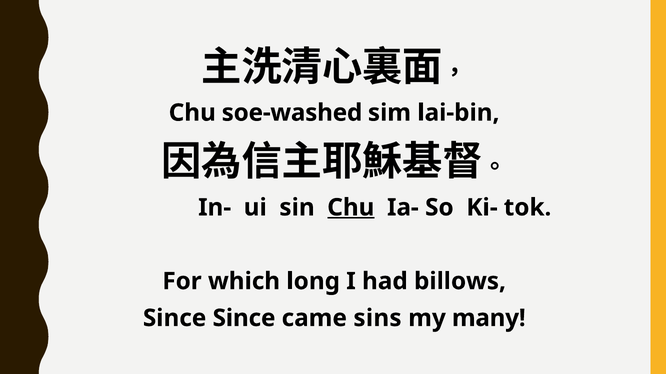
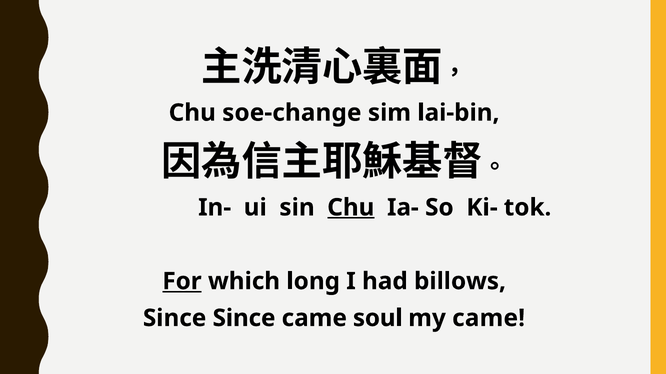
soe-washed: soe-washed -> soe-change (292, 113)
For underline: none -> present (182, 282)
sins: sins -> soul (378, 319)
my many: many -> came (489, 319)
